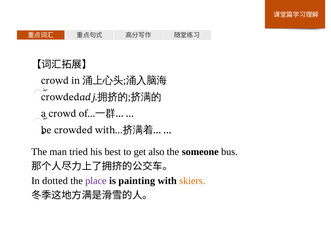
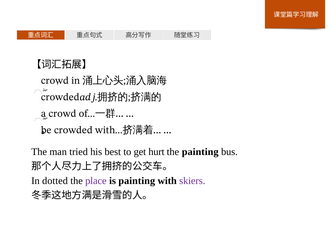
also: also -> hurt (156, 152)
the someone: someone -> painting (200, 152)
skiers colour: orange -> purple (192, 181)
